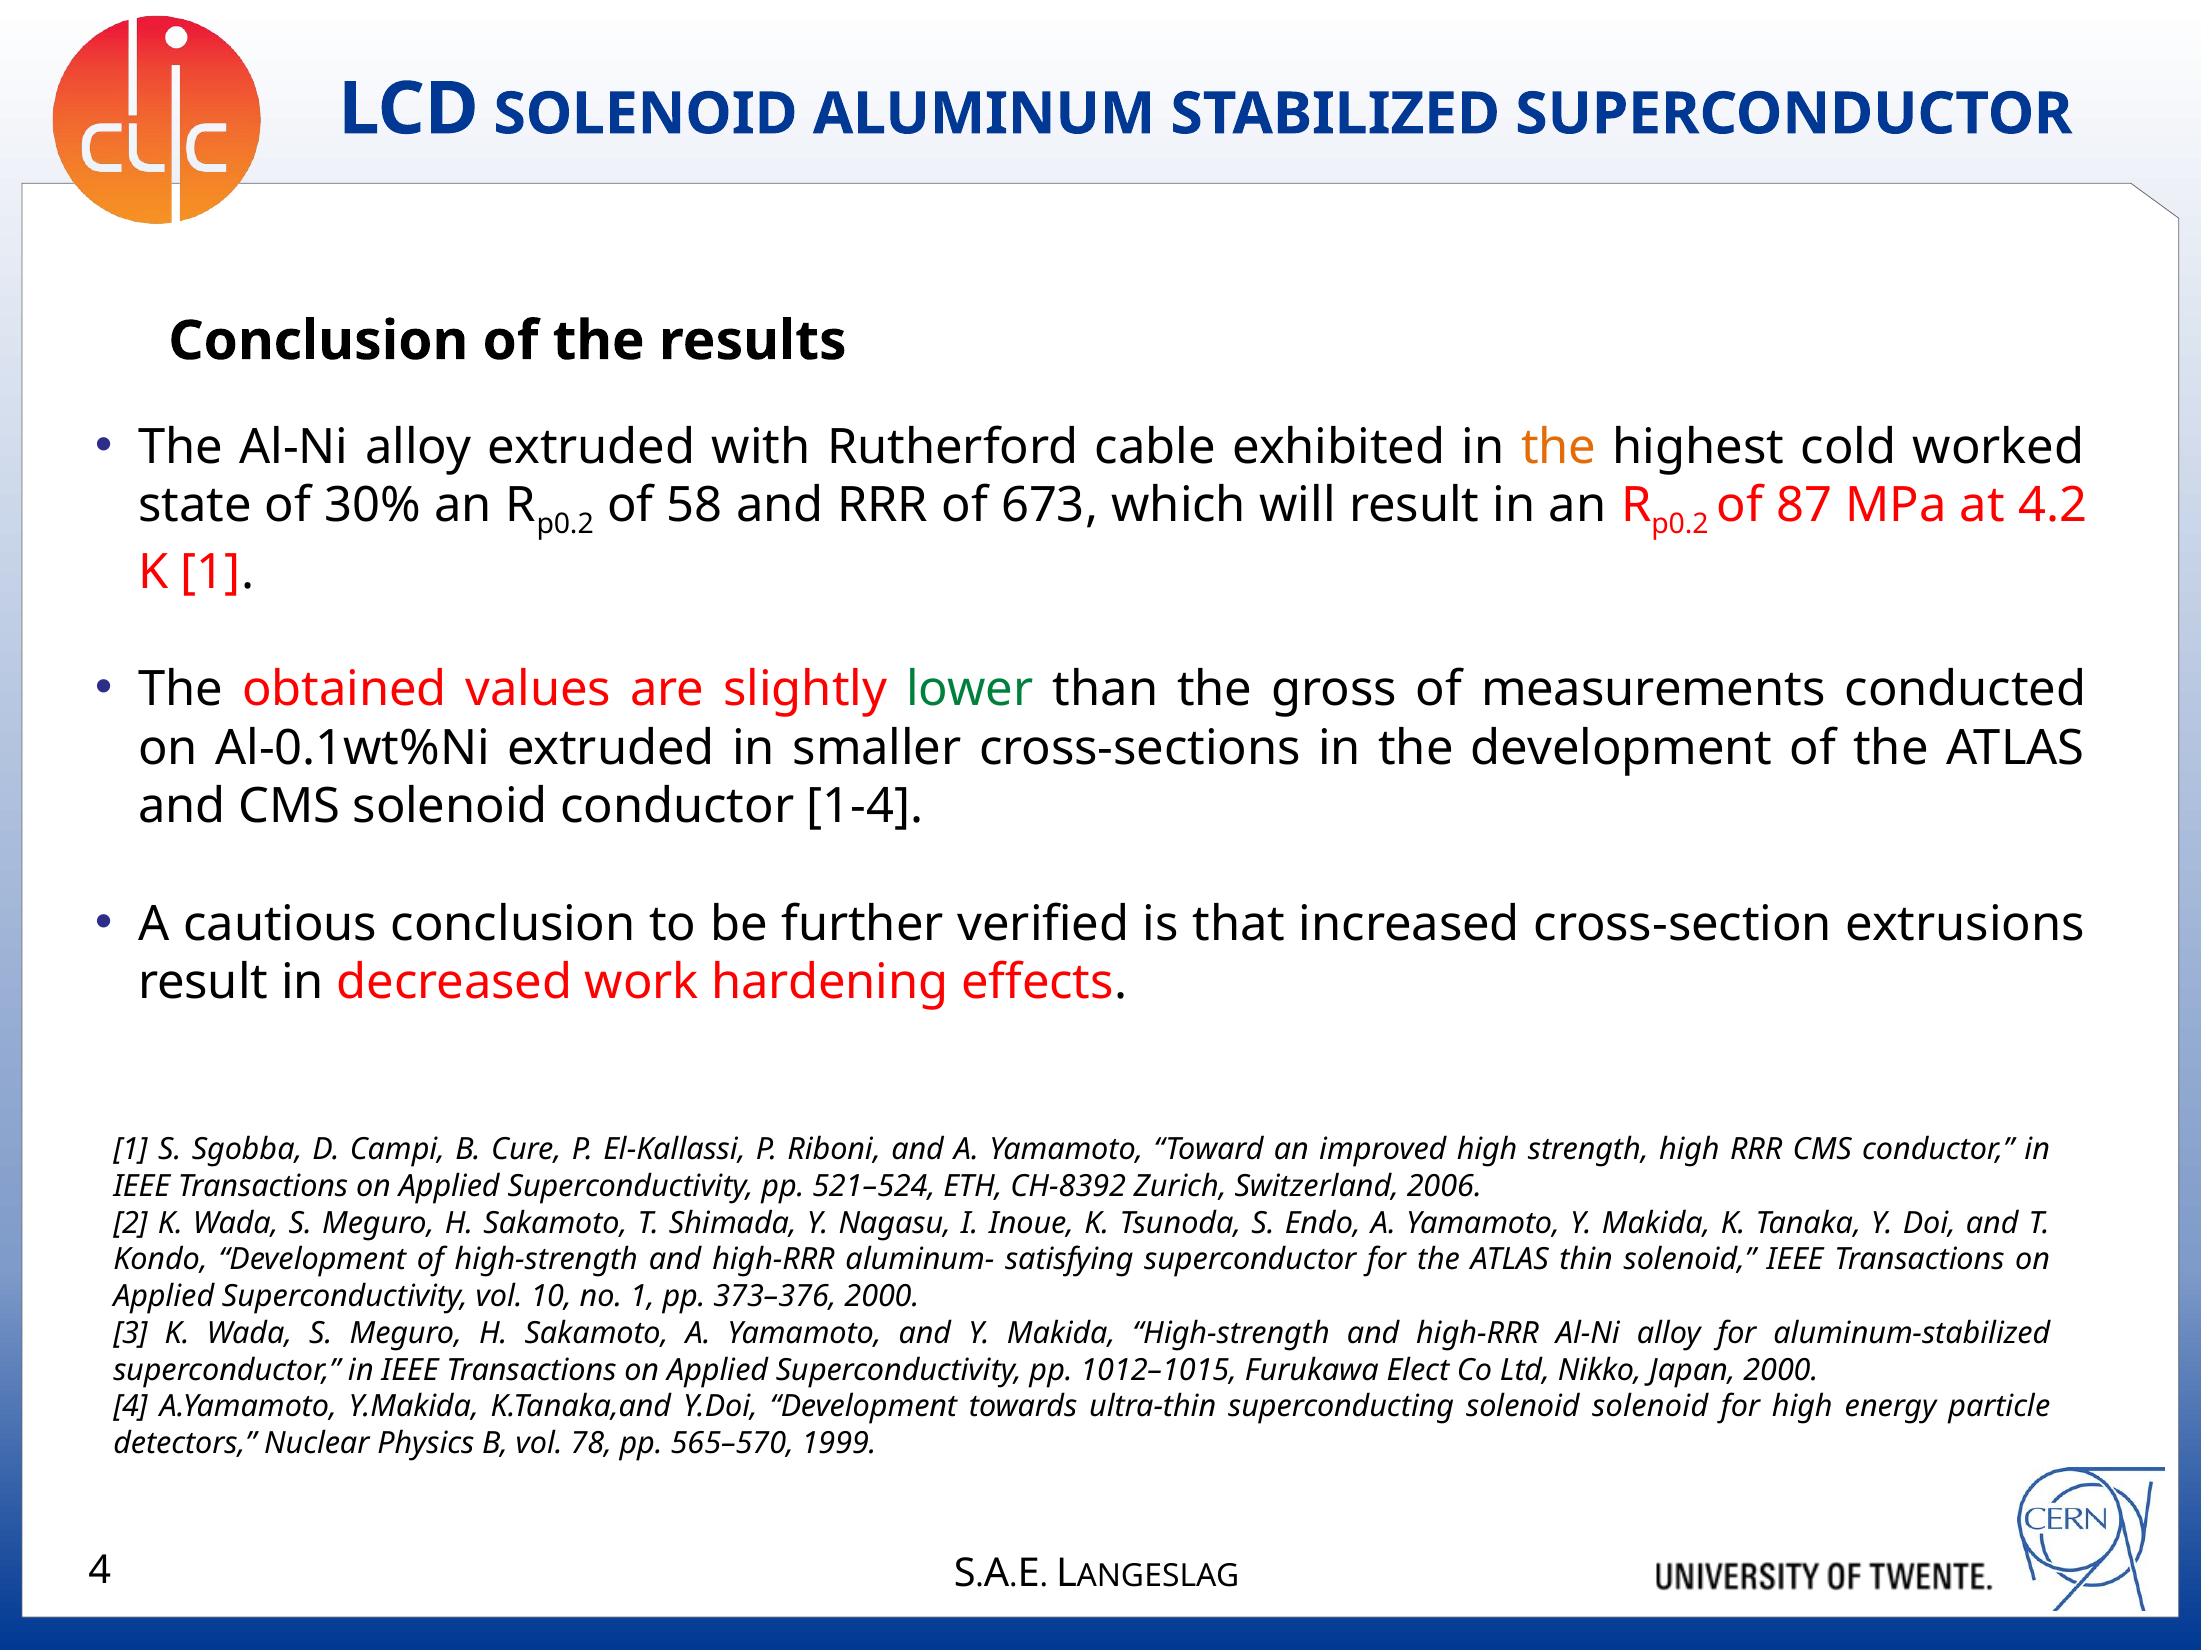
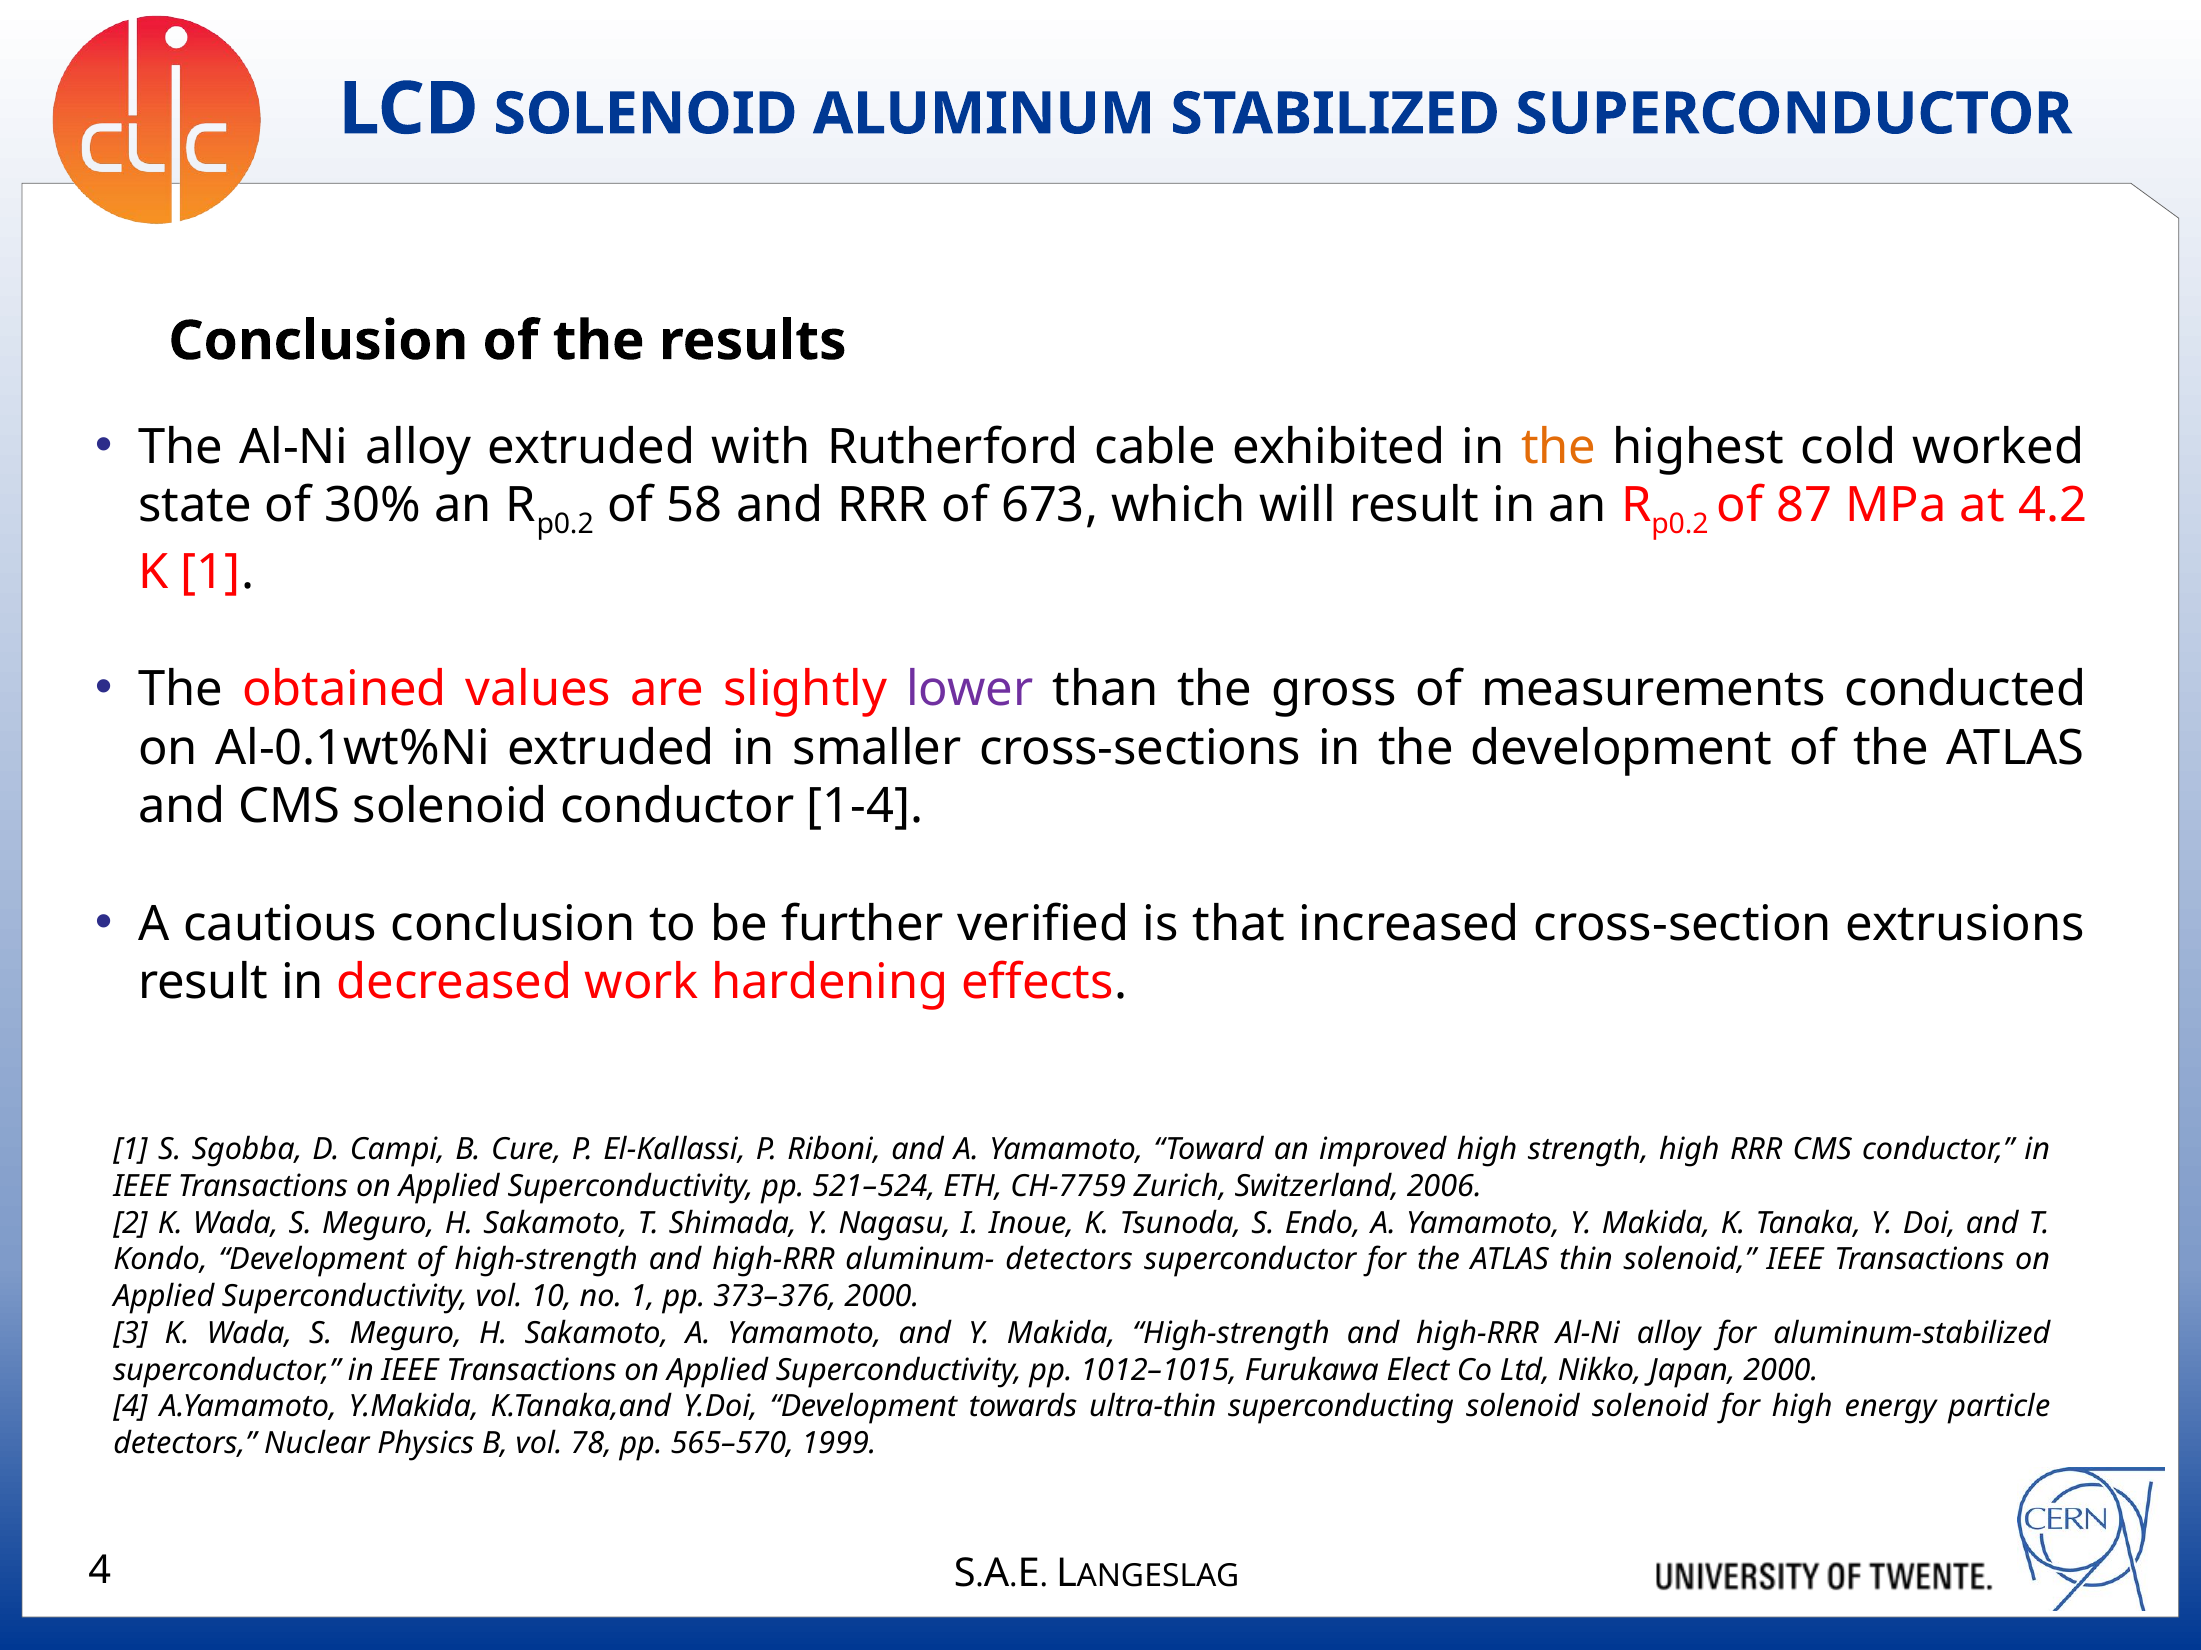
lower colour: green -> purple (970, 690)
CH-8392: CH-8392 -> CH-7759 (1068, 1187)
aluminum- satisfying: satisfying -> detectors (1069, 1260)
